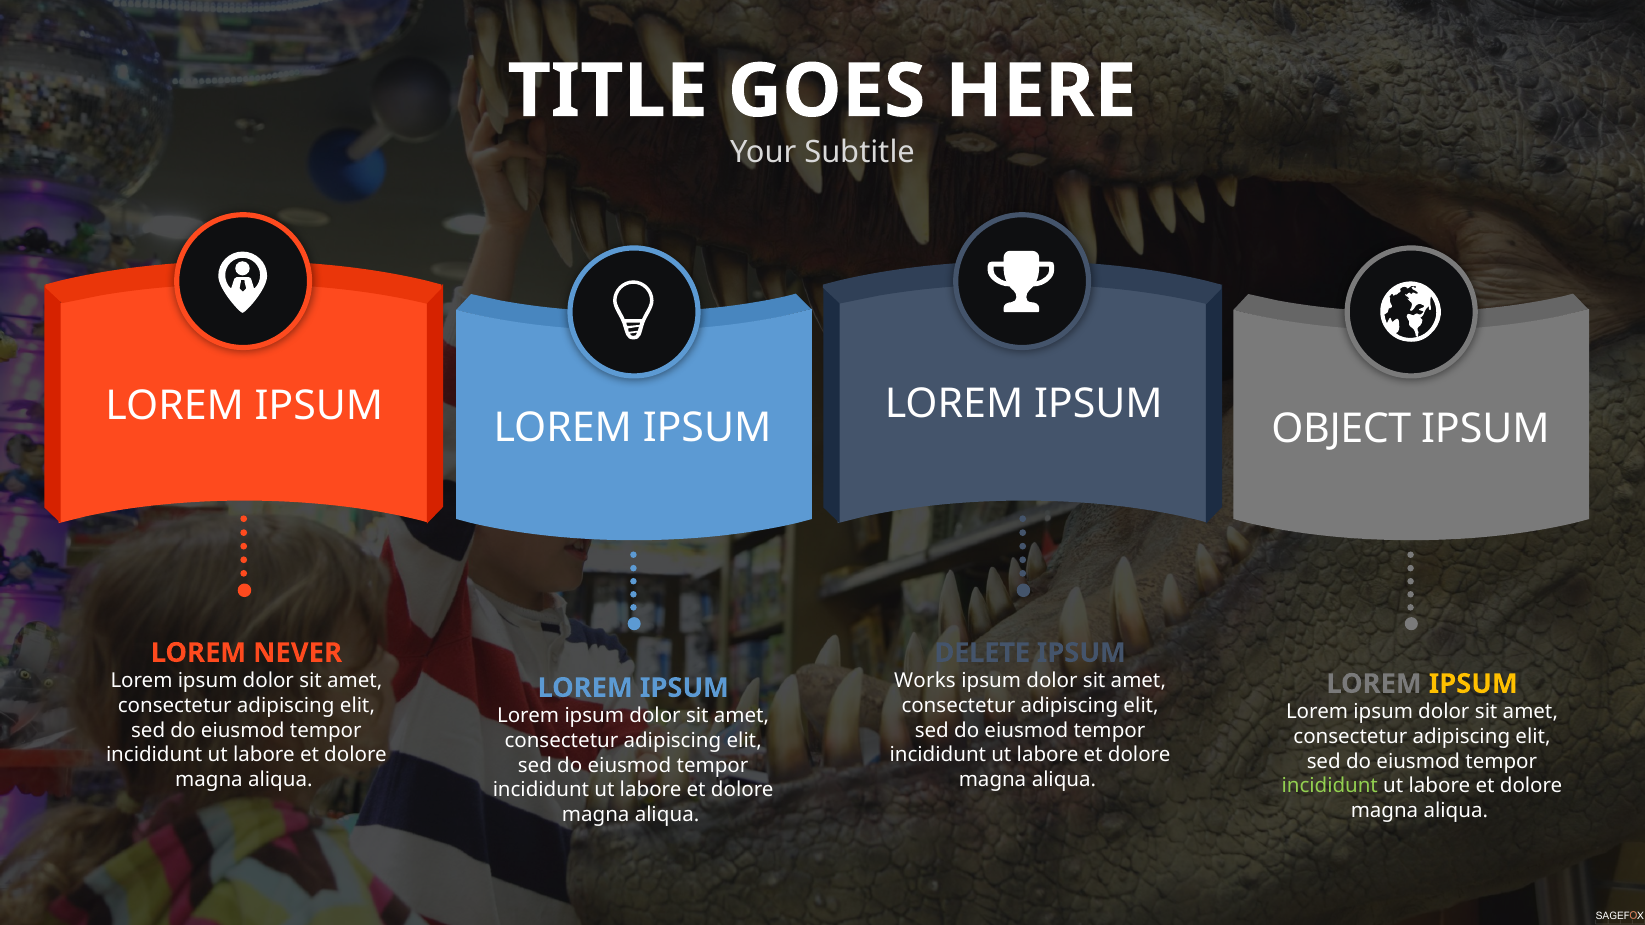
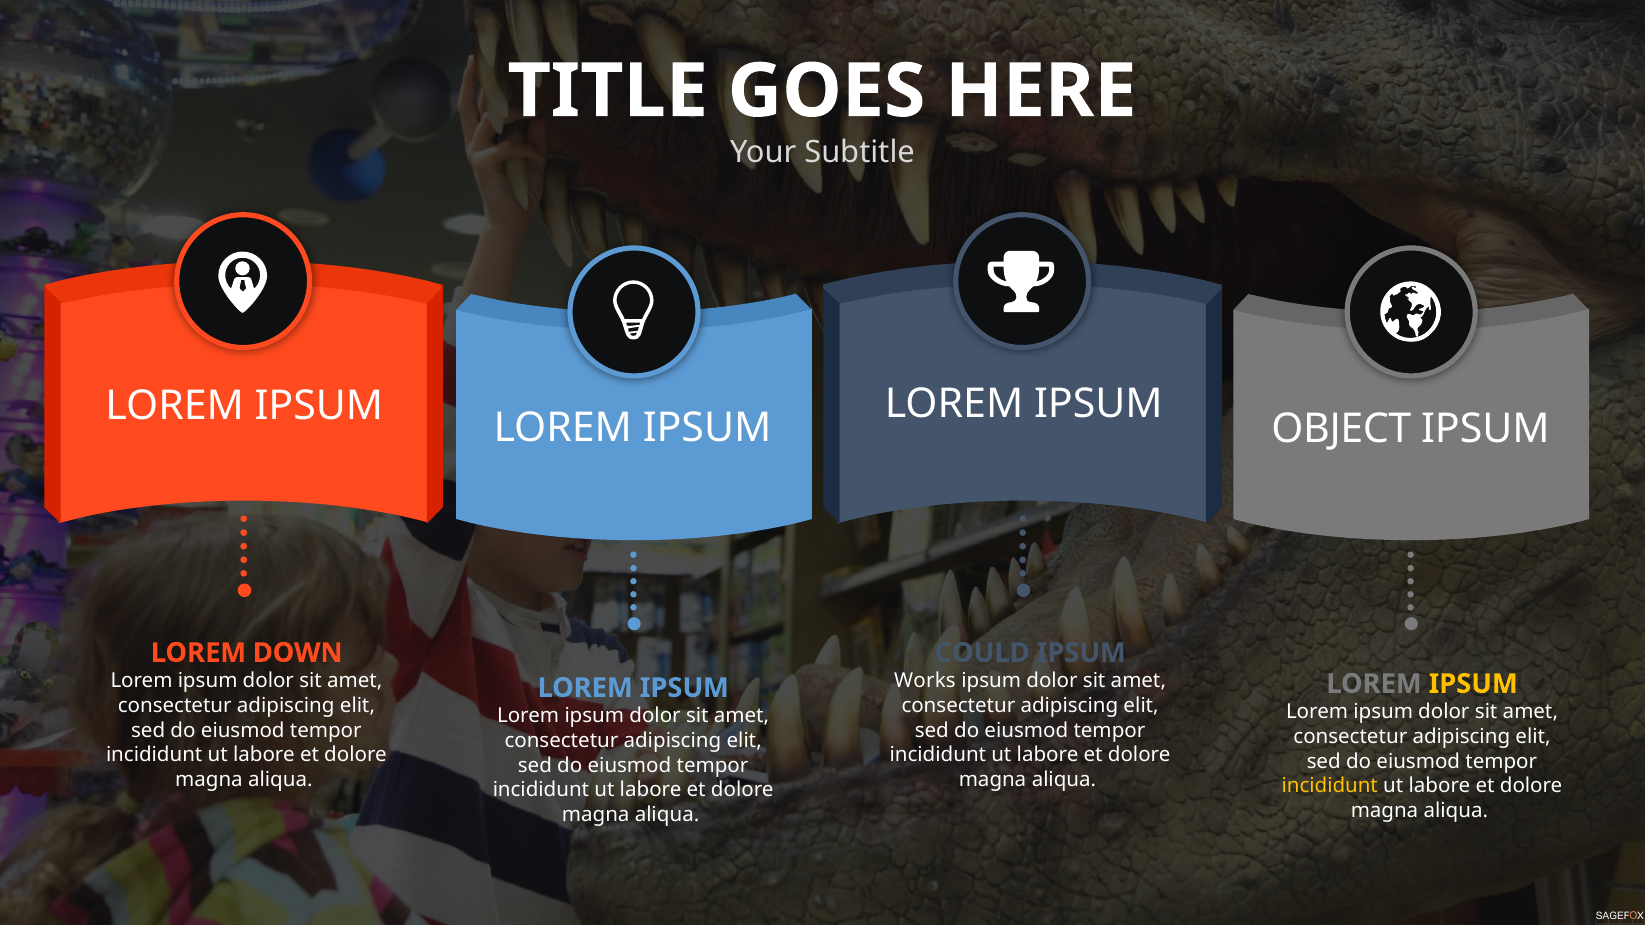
NEVER: NEVER -> DOWN (298, 653)
DELETE: DELETE -> COULD (982, 653)
incididunt colour: light green -> yellow (1330, 786)
